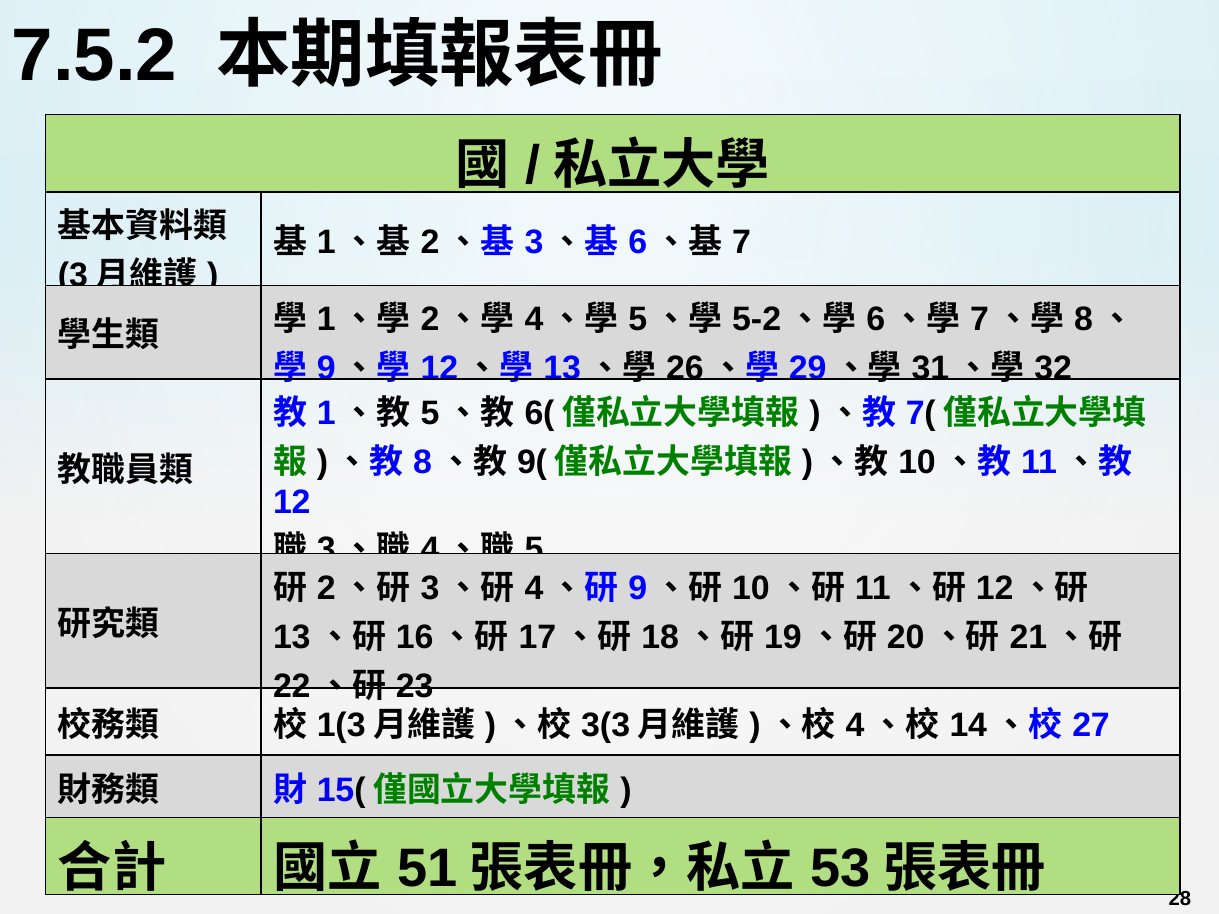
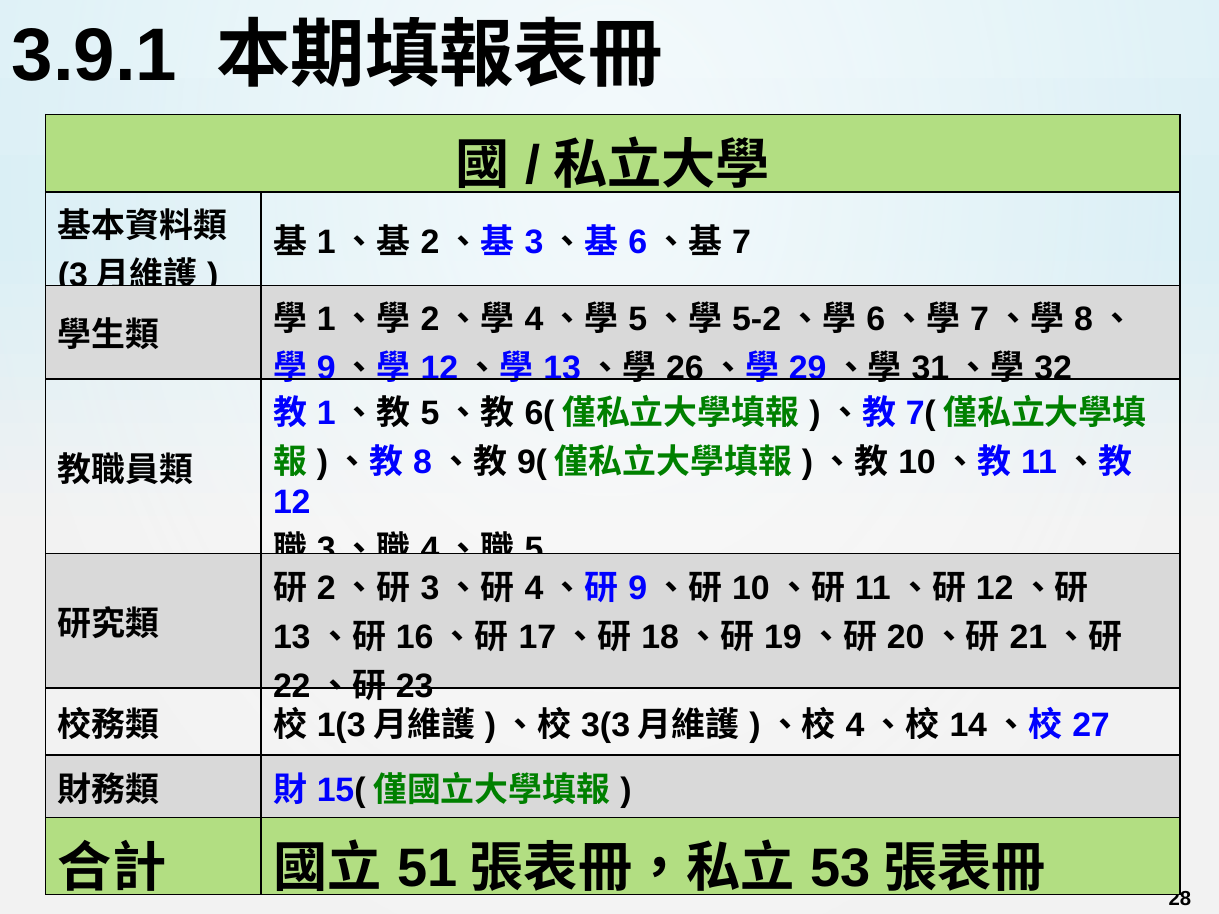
7.5.2: 7.5.2 -> 3.9.1 (95, 56)
